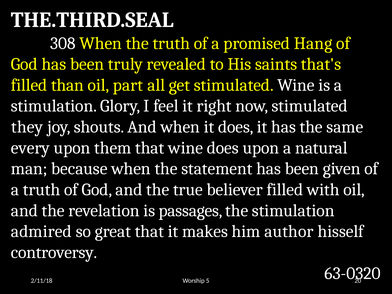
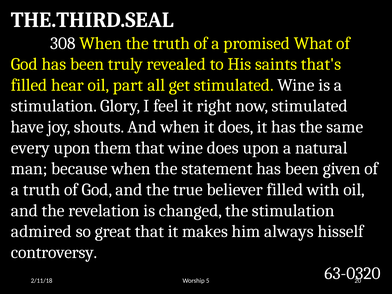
Hang: Hang -> What (313, 43)
than: than -> hear (67, 85)
they: they -> have (27, 127)
passages: passages -> changed (190, 211)
author: author -> always (289, 231)
